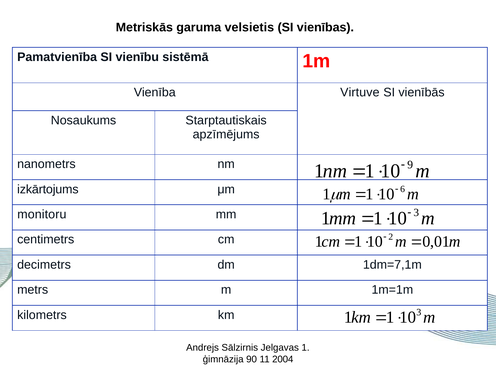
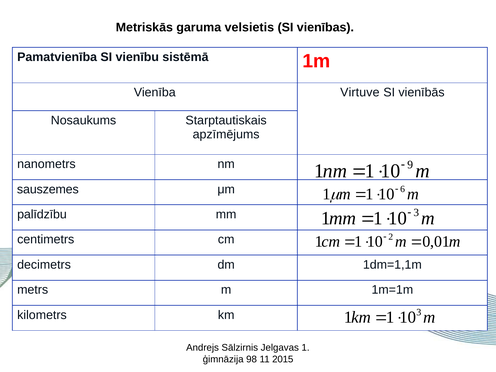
izkārtojums: izkārtojums -> sauszemes (48, 189)
monitoru: monitoru -> palīdzību (42, 214)
1dm=7,1m: 1dm=7,1m -> 1dm=1,1m (392, 265)
90: 90 -> 98 (252, 359)
2004: 2004 -> 2015 (283, 359)
